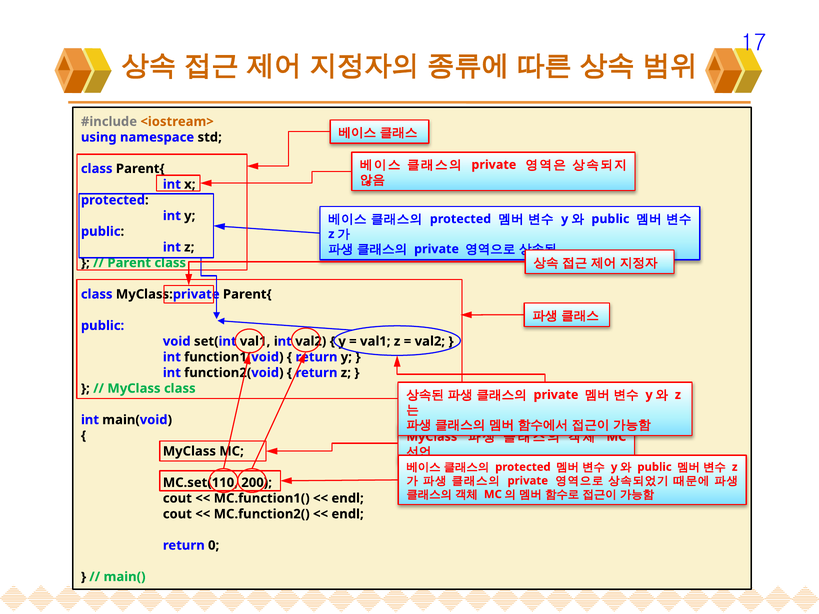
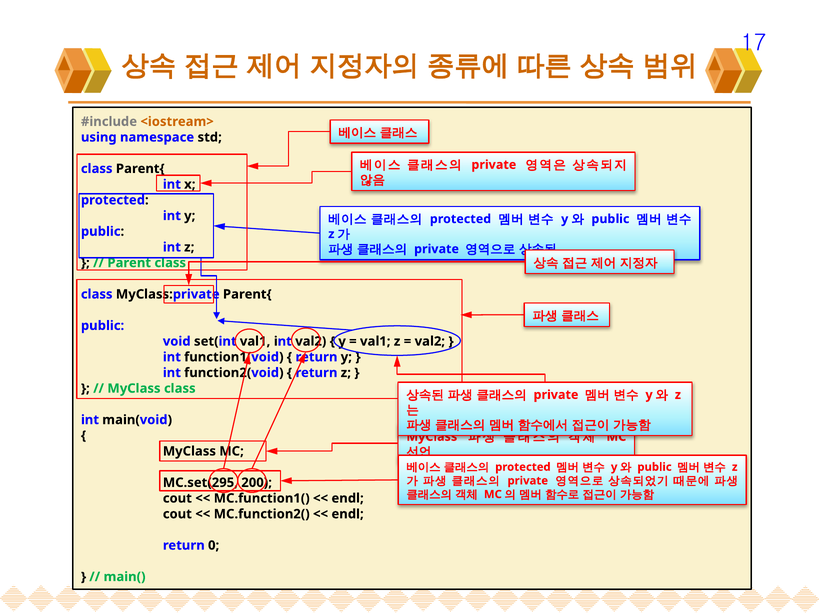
MC.set(110: MC.set(110 -> MC.set(295 (200, 483)
